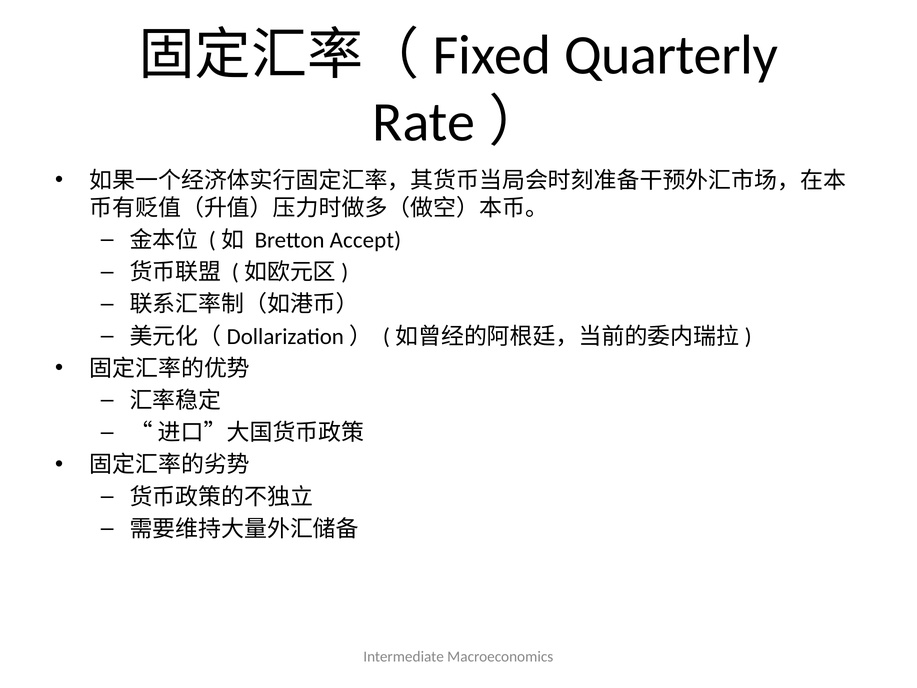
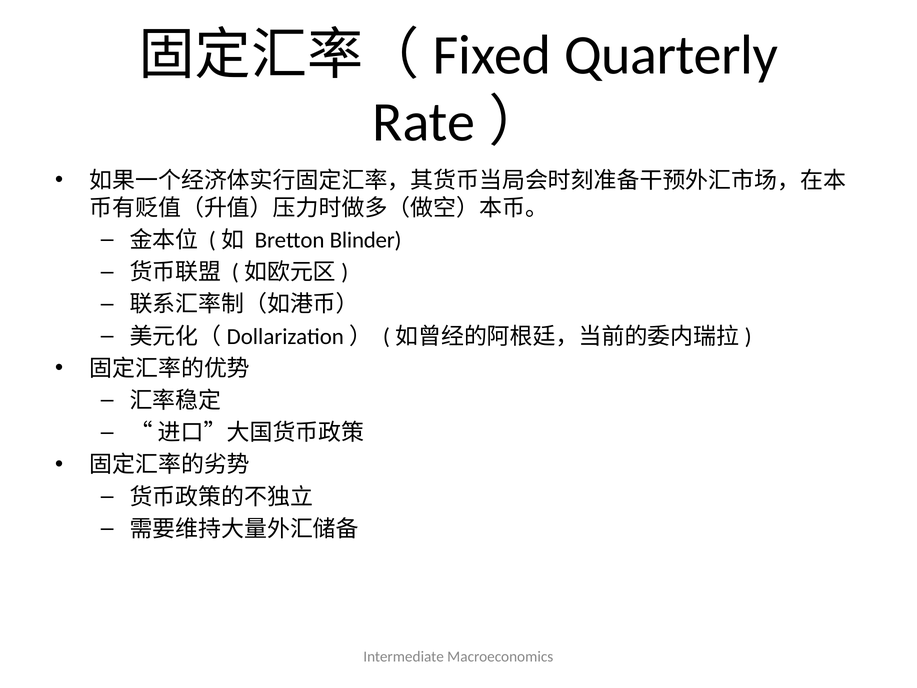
Accept: Accept -> Blinder (366, 240)
